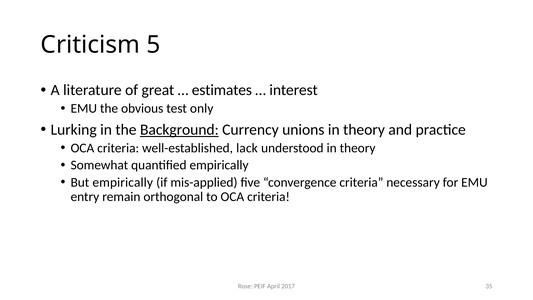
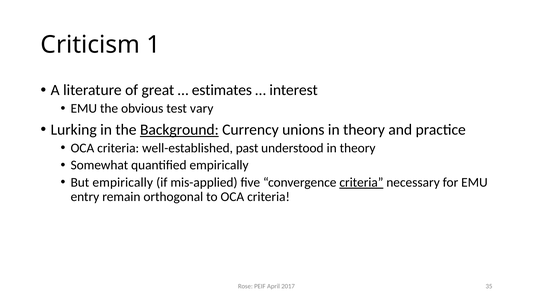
5: 5 -> 1 (153, 45)
only: only -> vary (202, 108)
lack: lack -> past (247, 148)
criteria underline: none -> present (361, 182)
